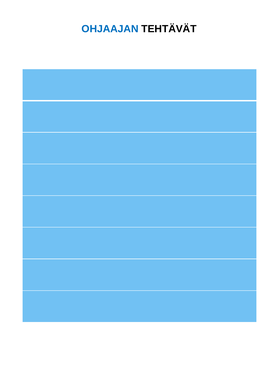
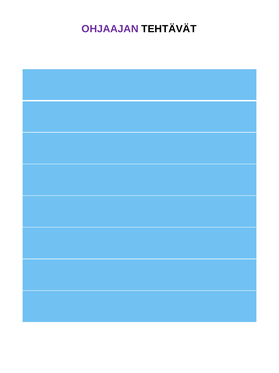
OHJAAJAN colour: blue -> purple (110, 29)
